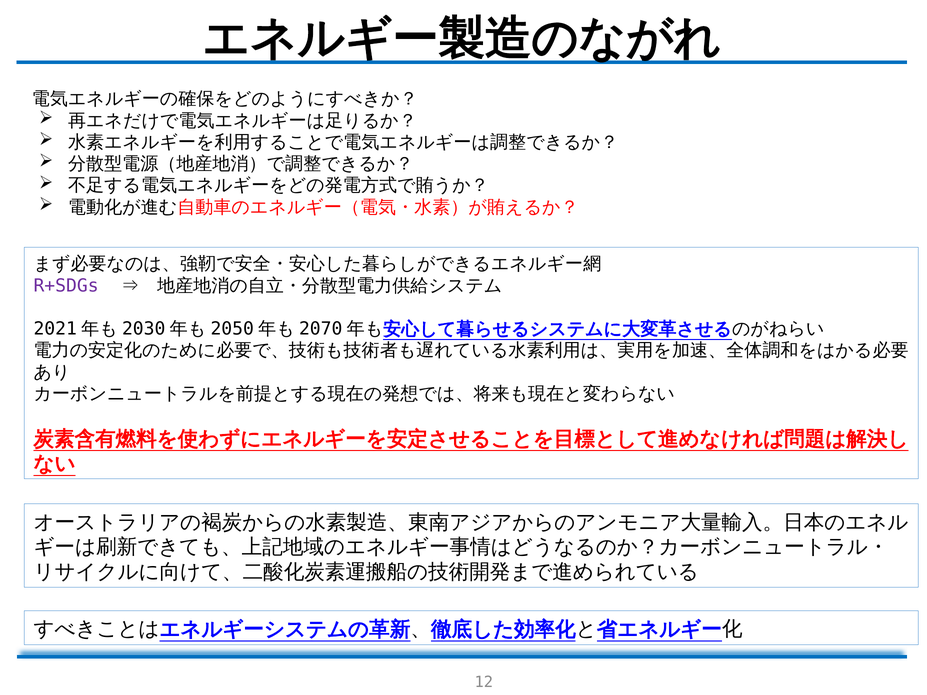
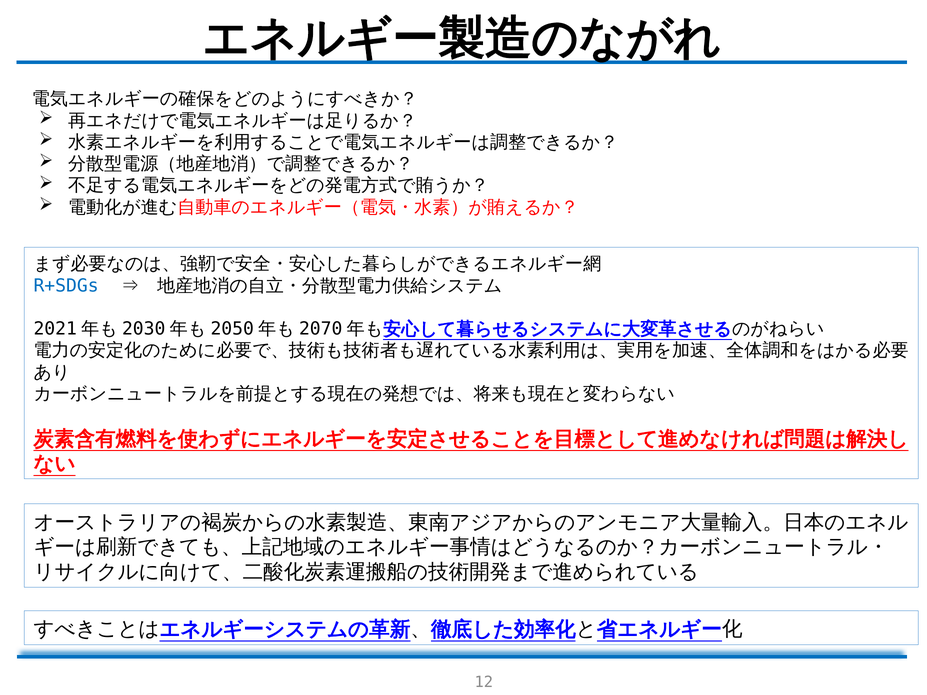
R+SDGs colour: purple -> blue (66, 286)
